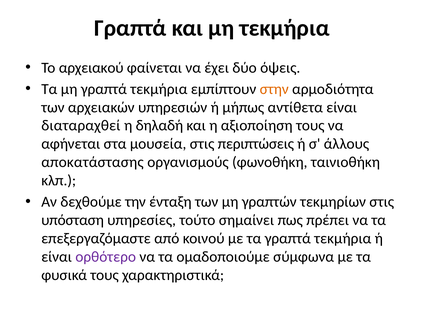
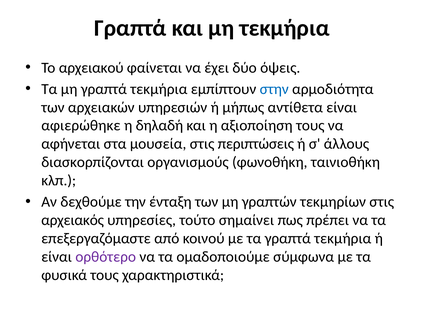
στην colour: orange -> blue (274, 89)
διαταραχθεί: διαταραχθεί -> αφιερώθηκε (81, 126)
αποκατάστασης: αποκατάστασης -> διασκορπίζονται (93, 162)
υπόσταση: υπόσταση -> αρχειακός (73, 220)
